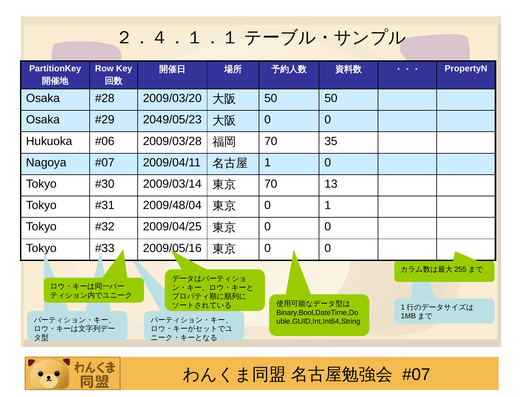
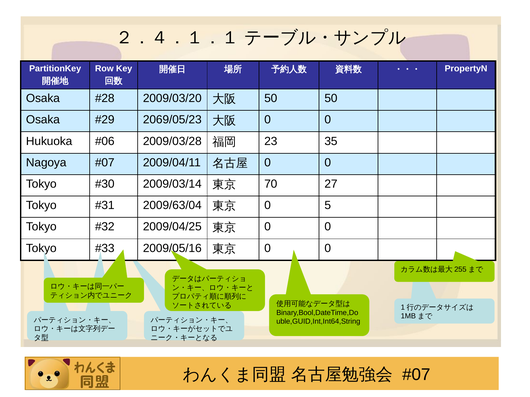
2049/05/23: 2049/05/23 -> 2069/05/23 (172, 120)
70: 70 -> 23 (271, 141)
1: 1 -> 0 (268, 163)
13: 13 -> 27 (331, 184)
2009/48/04: 2009/48/04 -> 2009/63/04 (172, 206)
0 1: 1 -> 5 (328, 206)
